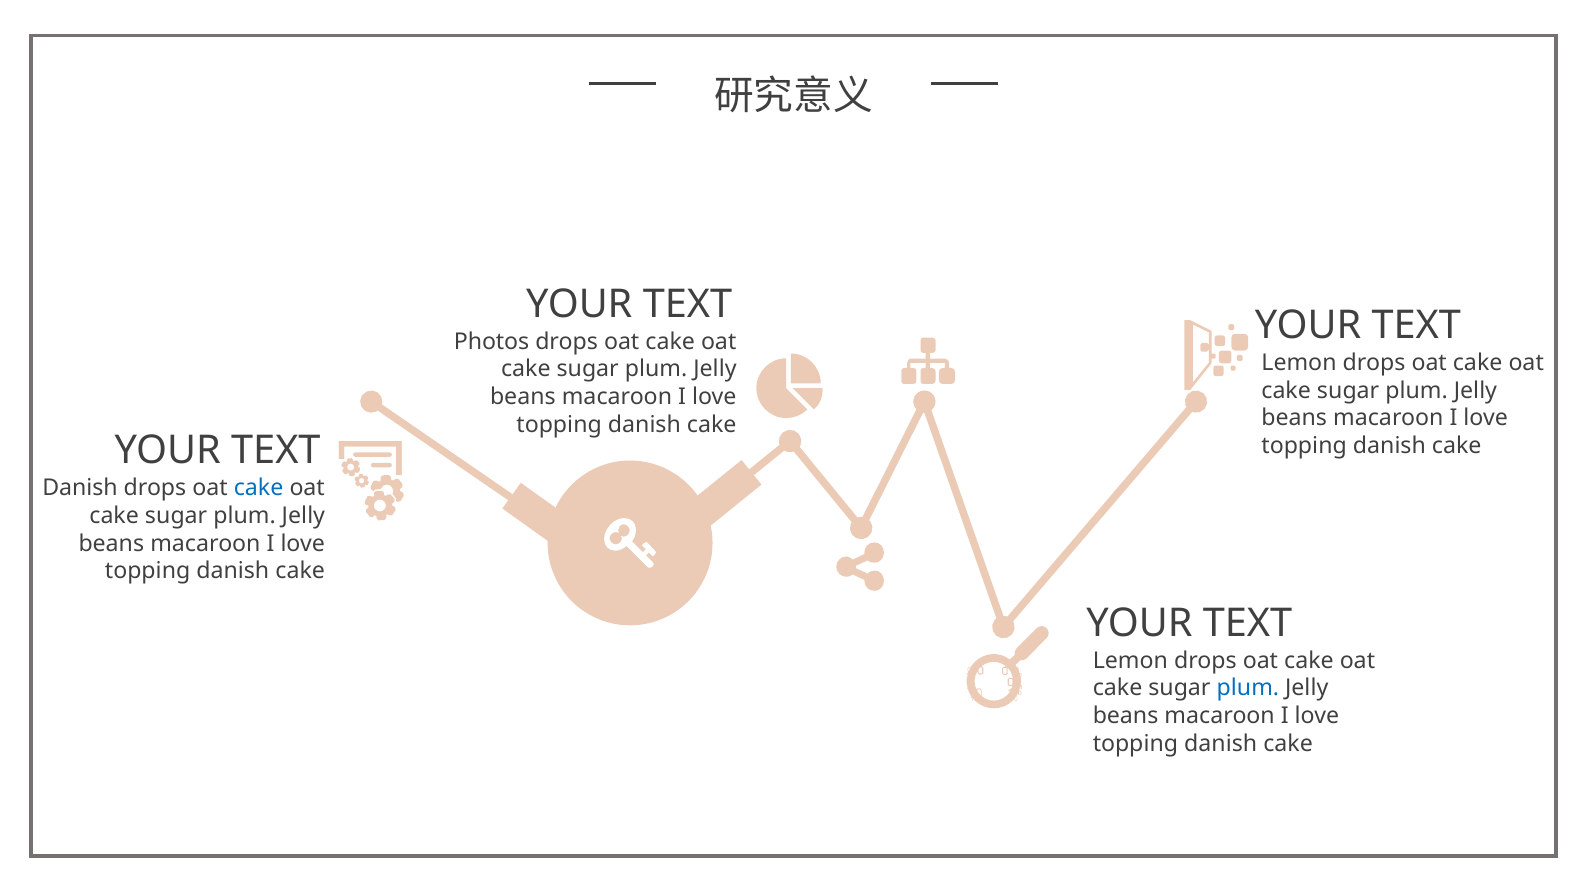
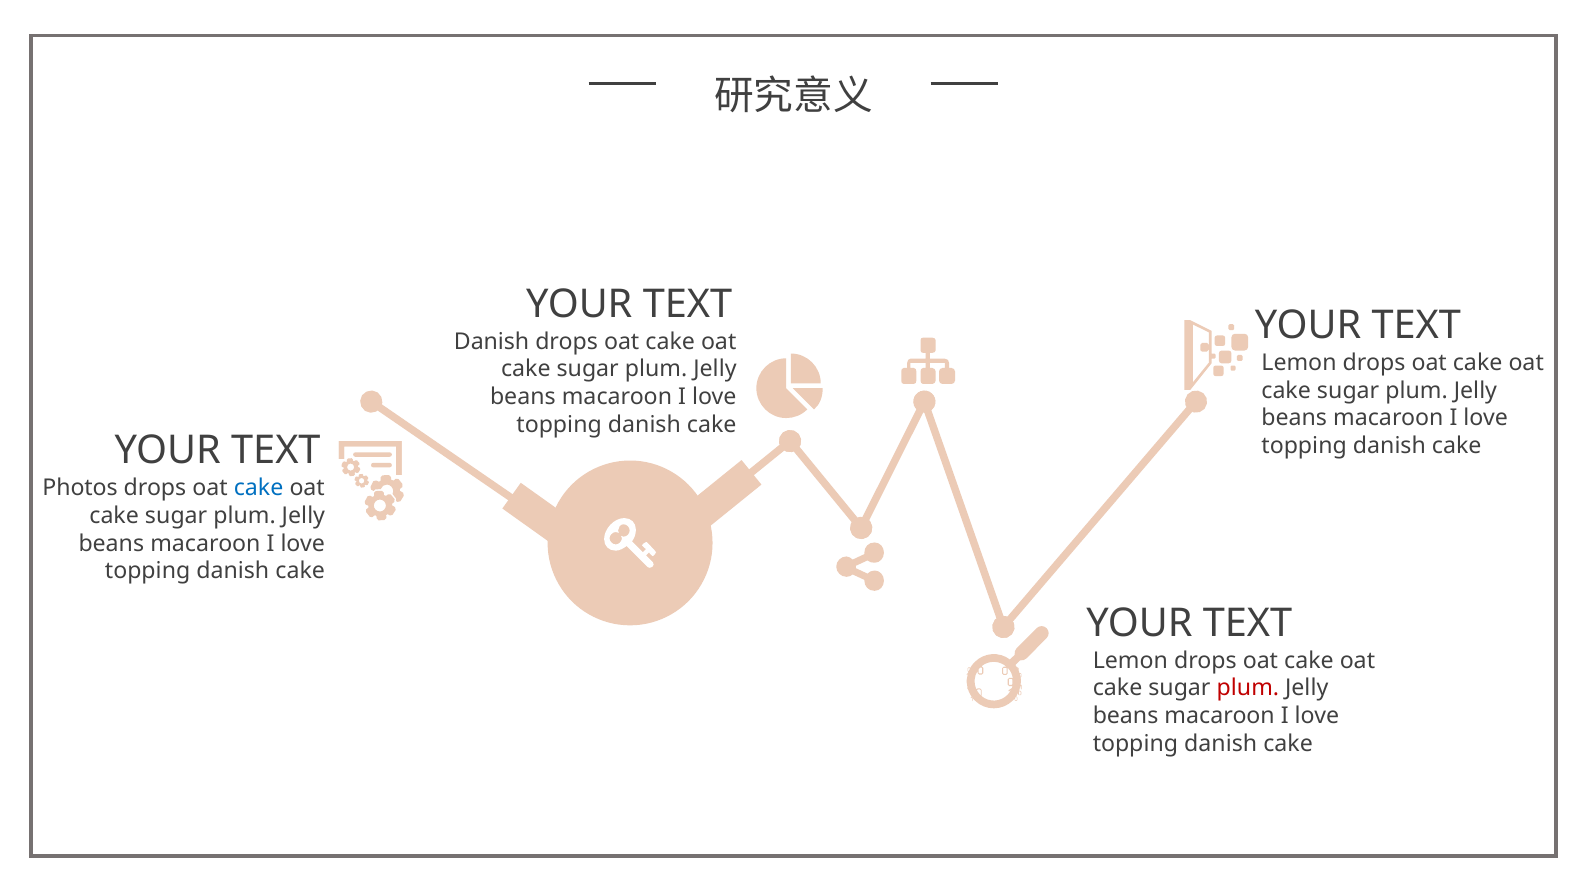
Photos: Photos -> Danish (492, 342)
Danish: Danish -> Photos (80, 488)
plum colour: blue -> red (1248, 689)
